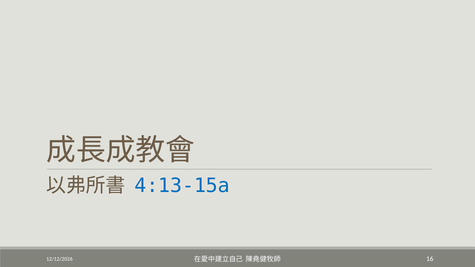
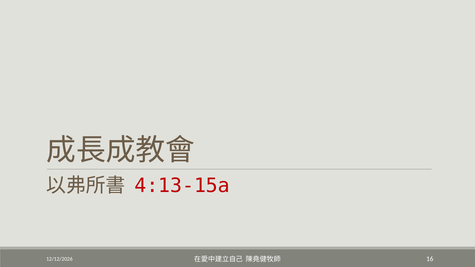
4:13-15a colour: blue -> red (182, 186)
